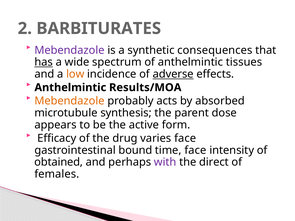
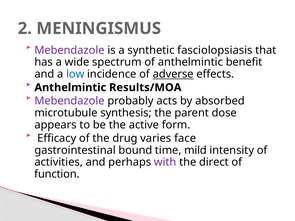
BARBITURATES: BARBITURATES -> MENINGISMUS (99, 28)
consequences: consequences -> fasciolopsiasis (215, 50)
has underline: present -> none (44, 62)
tissues: tissues -> benefit (244, 62)
low colour: orange -> blue (75, 74)
Mebendazole colour: orange -> purple (69, 101)
time face: face -> mild (196, 150)
obtained: obtained -> activities (59, 162)
females: females -> function (57, 174)
